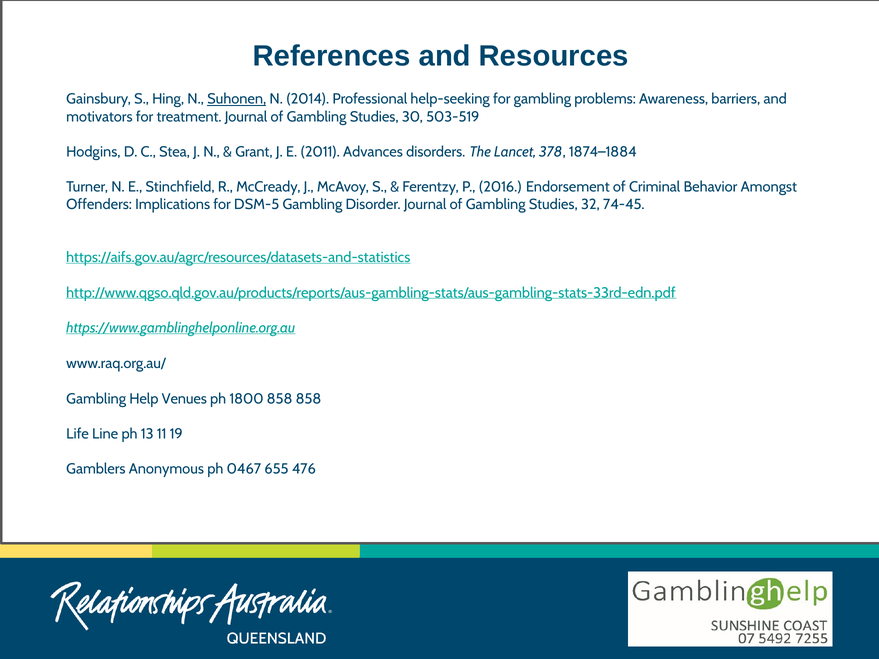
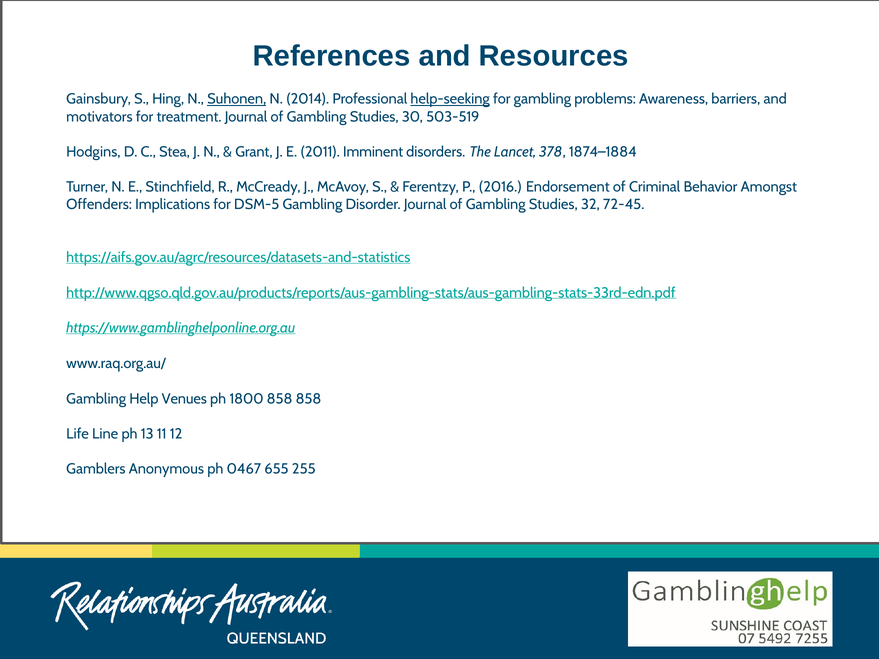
help-seeking underline: none -> present (450, 99)
Advances: Advances -> Imminent (373, 152)
74-45: 74-45 -> 72-45 (624, 205)
19: 19 -> 12 (176, 434)
476: 476 -> 255 (304, 469)
